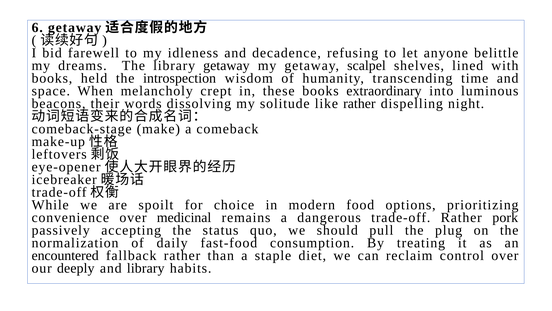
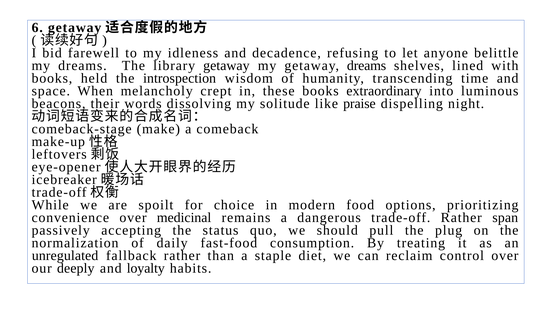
getaway scalpel: scalpel -> dreams (367, 66)
like rather: rather -> praise (359, 104)
pork: pork -> span (505, 217)
encountered: encountered -> unregulated (65, 255)
and library: library -> loyalty (146, 268)
